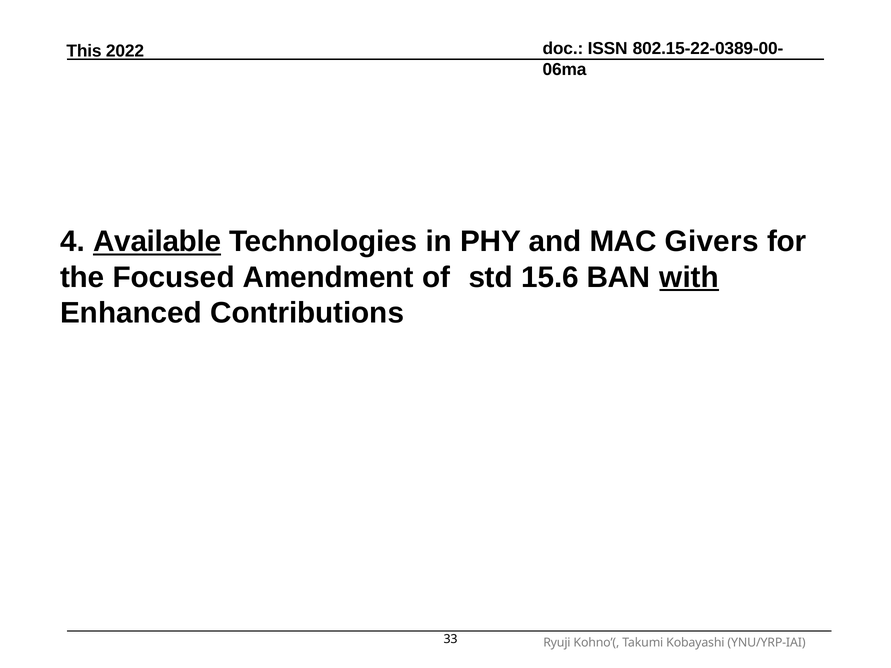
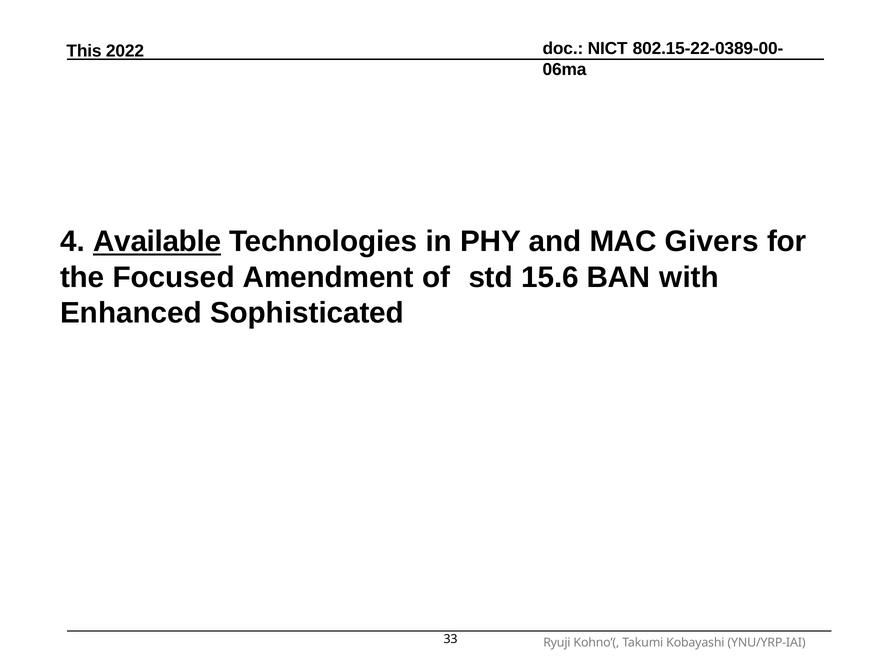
ISSN: ISSN -> NICT (608, 49)
with underline: present -> none (689, 277)
Contributions: Contributions -> Sophisticated (307, 313)
